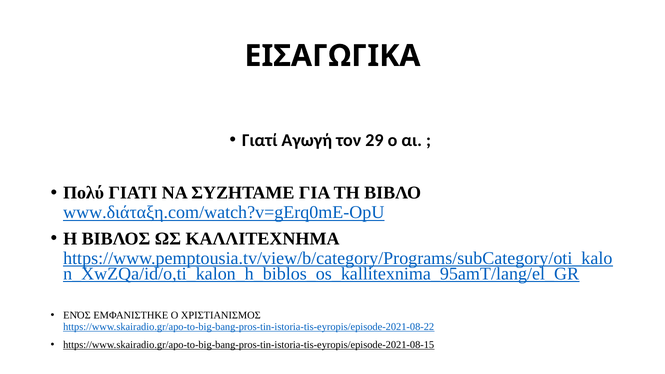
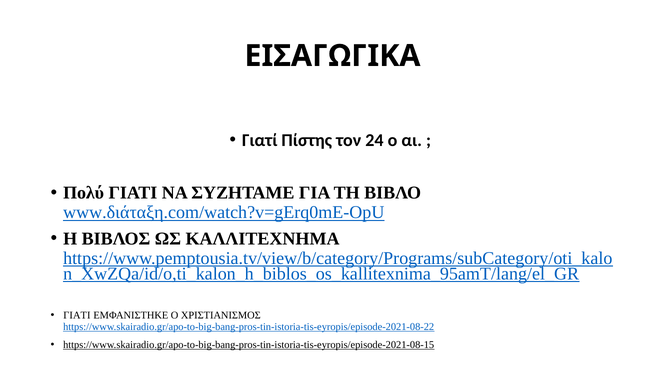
Αγωγή: Αγωγή -> Πίστης (307, 140)
29: 29 -> 24 (374, 140)
ΕΝΌΣ: ΕΝΌΣ -> ΓΙΑΤΙ (77, 315)
